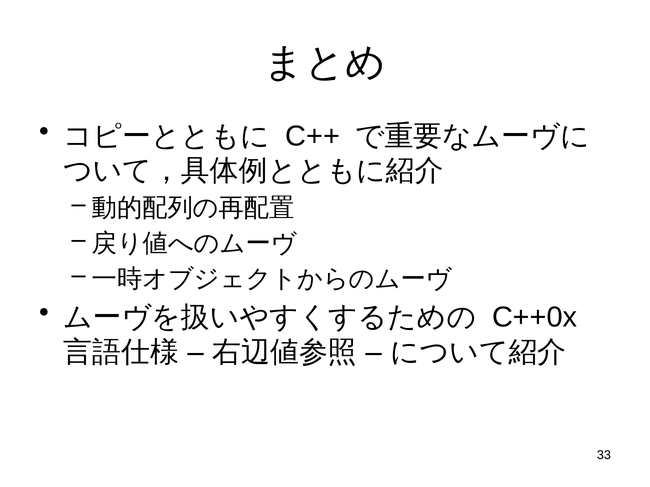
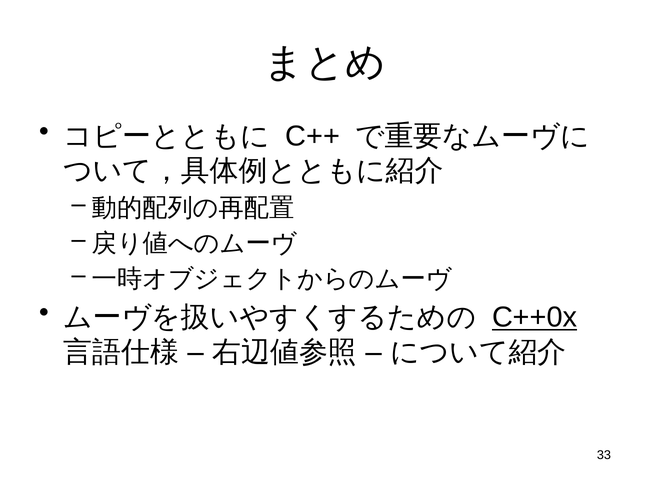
C++0x underline: none -> present (535, 318)
